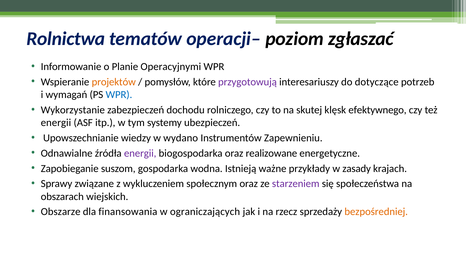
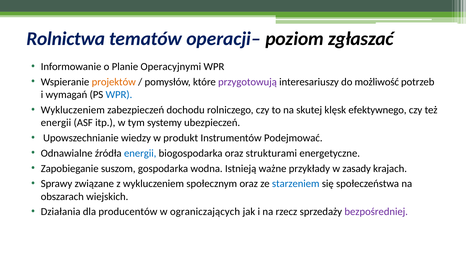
dotyczące: dotyczące -> możliwość (377, 82)
Wykorzystanie: Wykorzystanie -> Wykluczeniem (73, 110)
wydano: wydano -> produkt (181, 138)
Zapewnieniu: Zapewnieniu -> Podejmować (293, 138)
energii colour: purple -> blue (140, 153)
realizowane: realizowane -> strukturami (271, 153)
starzeniem colour: purple -> blue (296, 184)
Obszarze: Obszarze -> Działania (61, 212)
finansowania: finansowania -> producentów (128, 212)
bezpośredniej colour: orange -> purple (376, 212)
